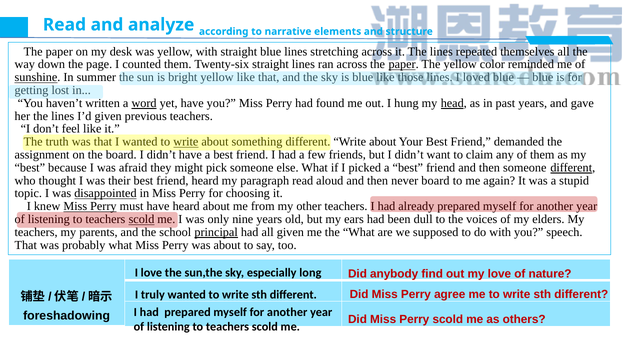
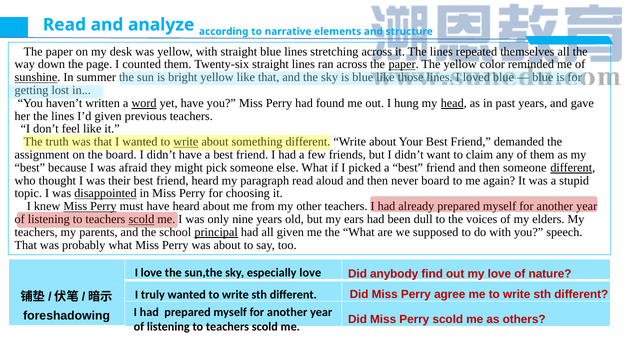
especially long: long -> love (310, 272)
